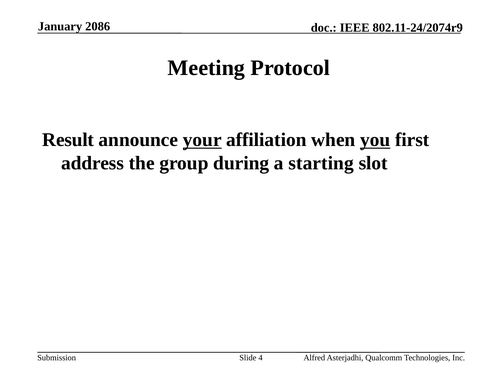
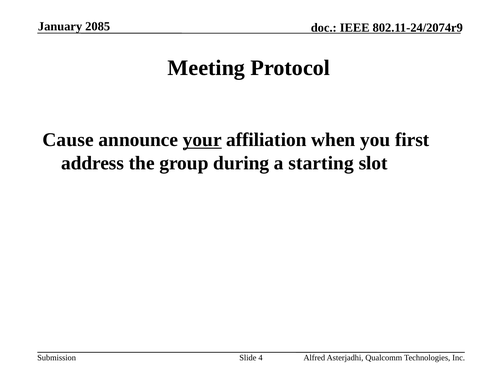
2086: 2086 -> 2085 (98, 26)
Result: Result -> Cause (68, 140)
you underline: present -> none (375, 140)
